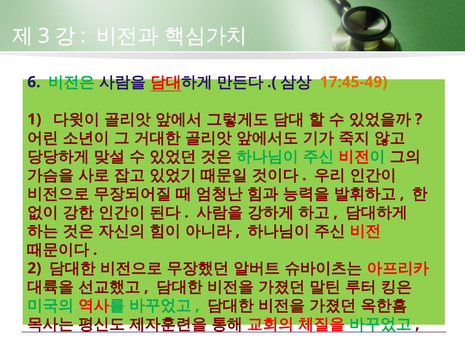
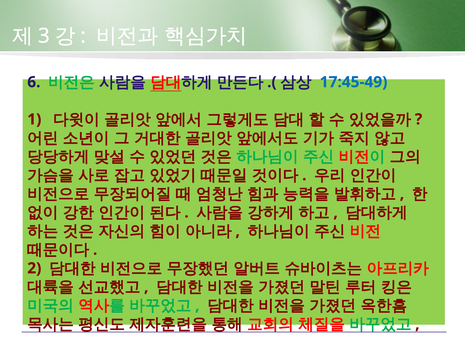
17:45-49 colour: orange -> blue (354, 82)
